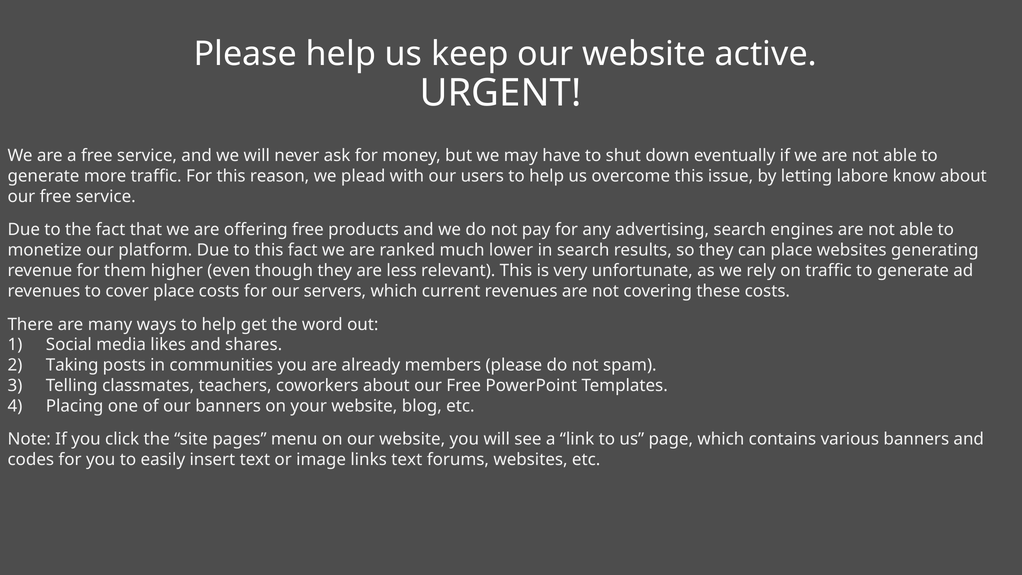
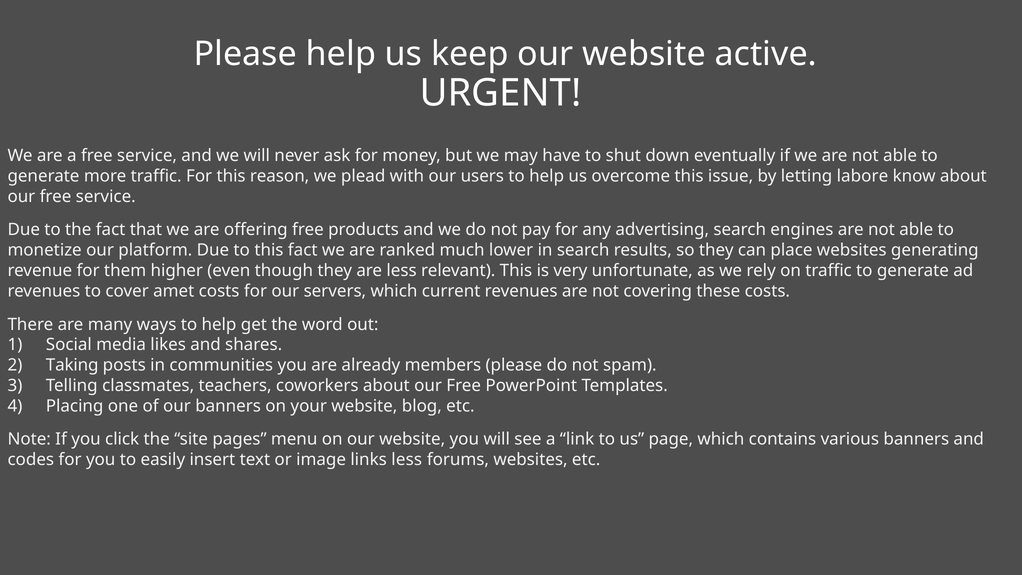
cover place: place -> amet (174, 291)
links text: text -> less (407, 460)
